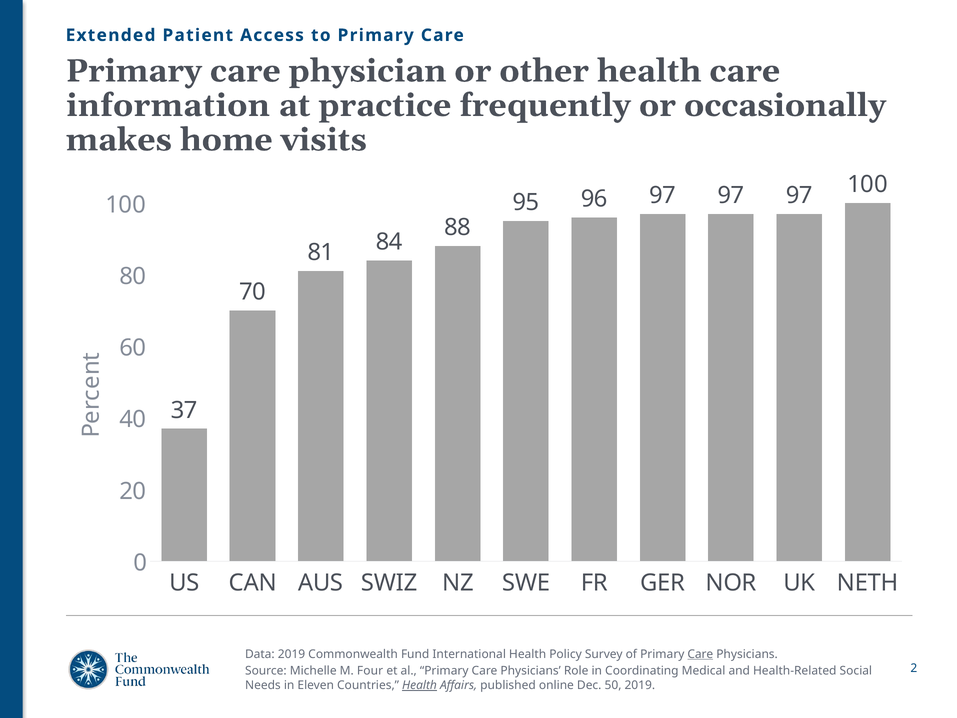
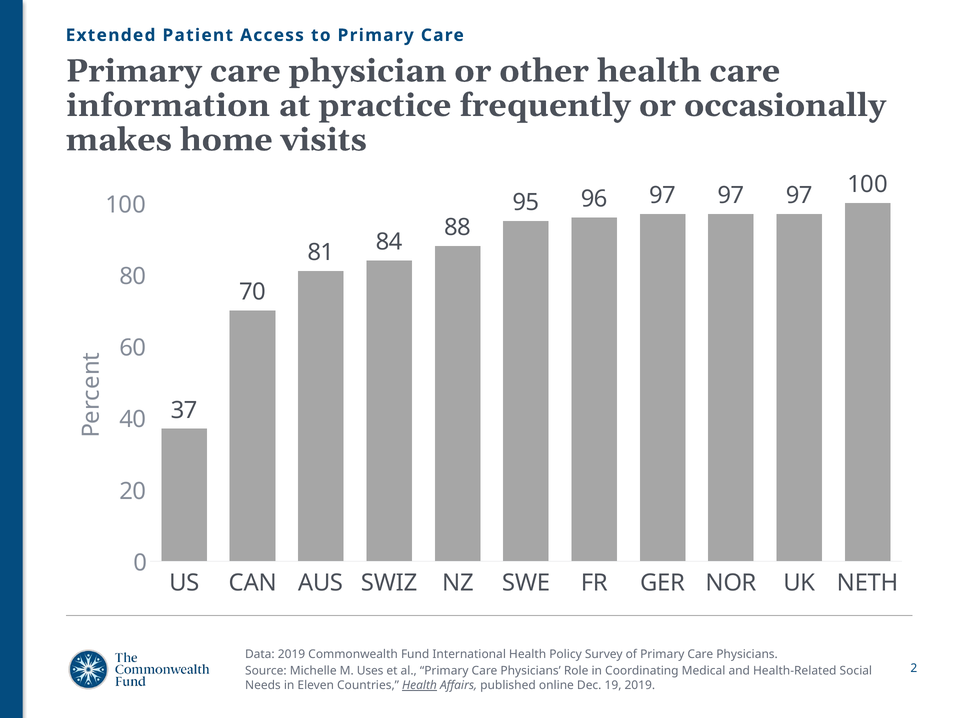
Care underline: present -> none (700, 654)
Four: Four -> Uses (370, 671)
50: 50 -> 19 (613, 685)
